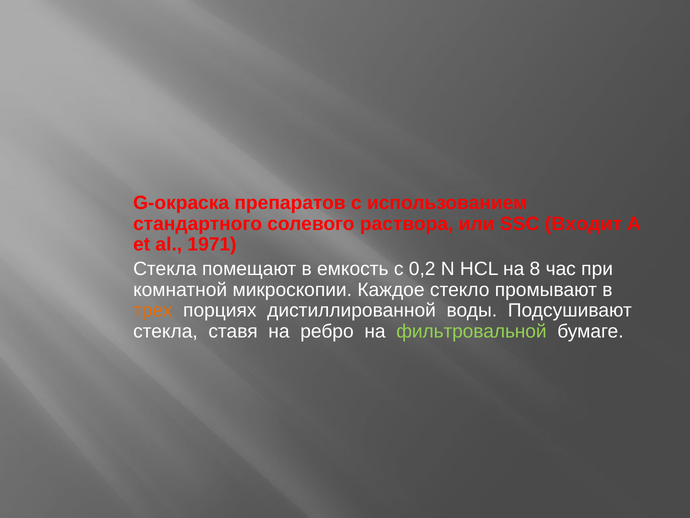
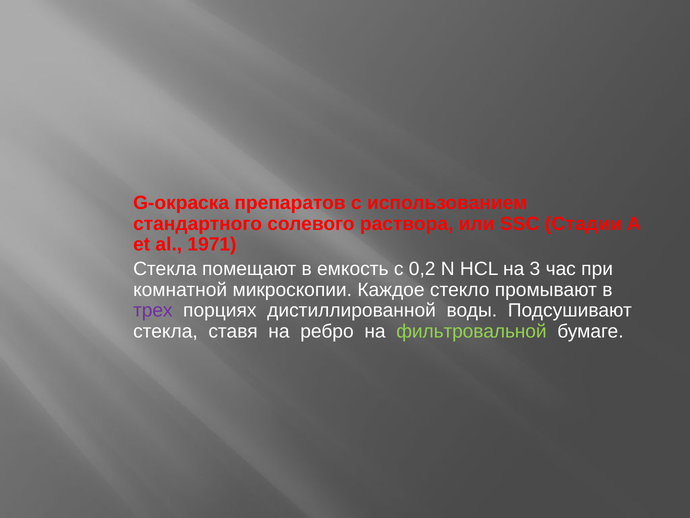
Входит: Входит -> Стадии (583, 224)
8: 8 -> 3 (535, 269)
трех colour: orange -> purple (153, 310)
